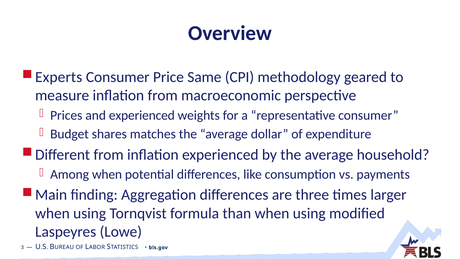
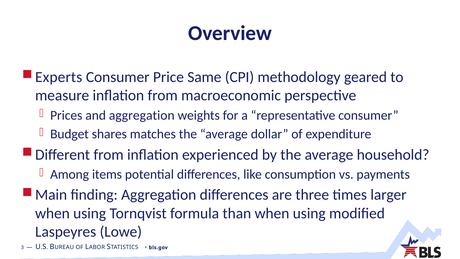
and experienced: experienced -> aggregation (142, 115)
Among when: when -> items (107, 174)
